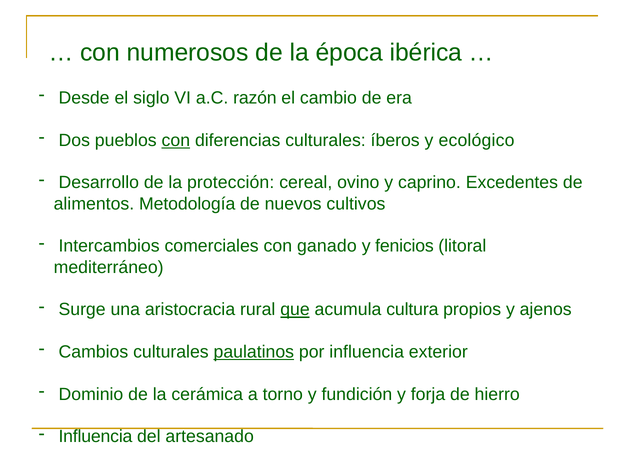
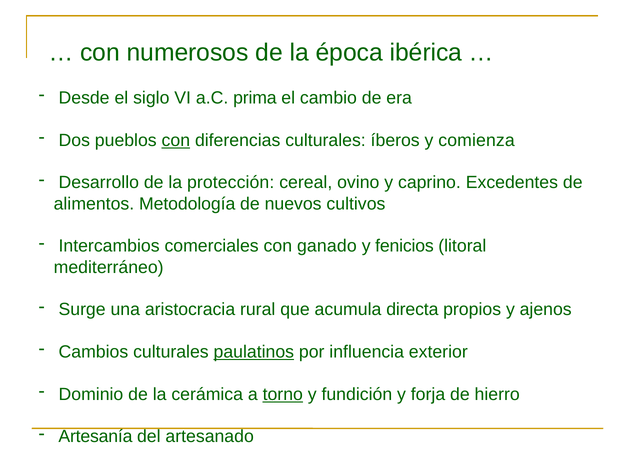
razón: razón -> prima (255, 98)
ecológico: ecológico -> comienza (477, 140)
que underline: present -> none (295, 310)
cultura: cultura -> directa (412, 310)
torno underline: none -> present (283, 395)
Influencia: Influencia -> Artesanía (95, 437)
